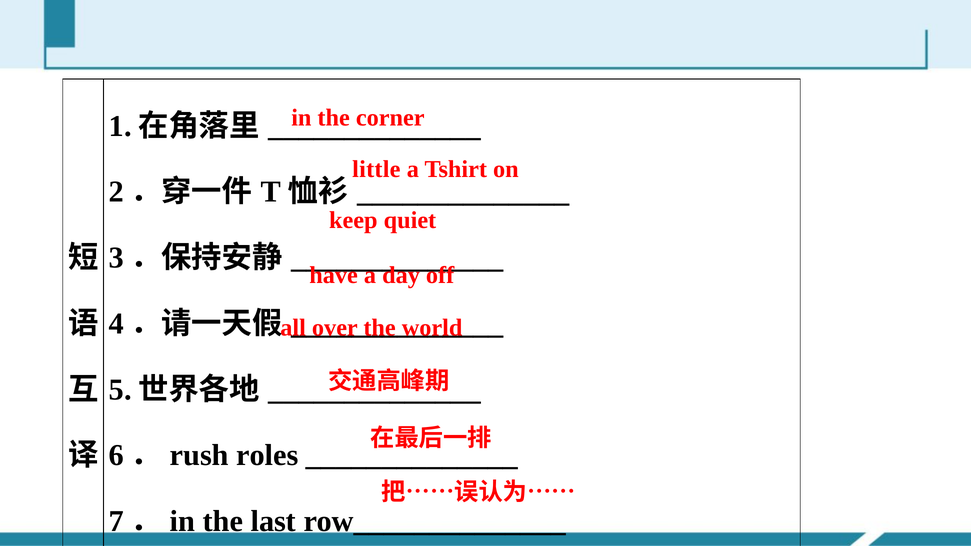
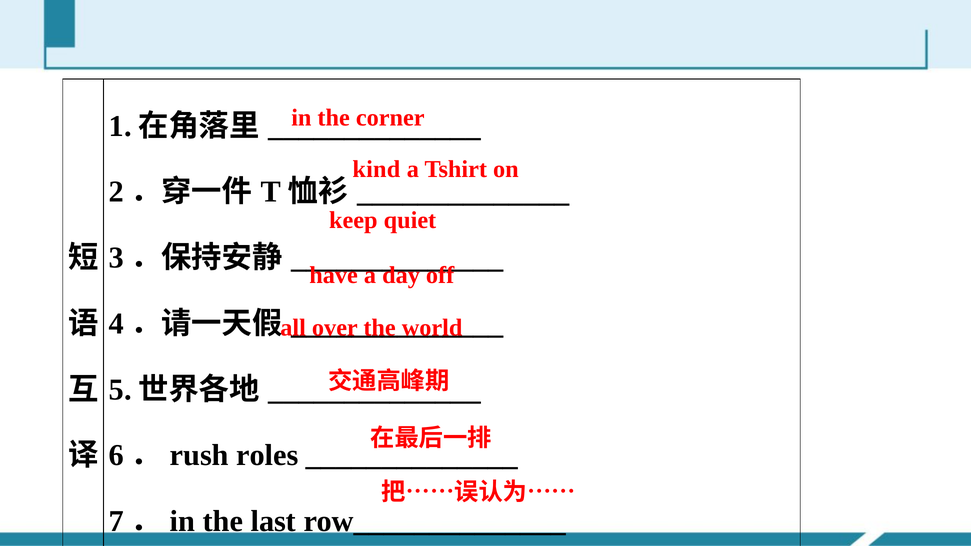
little: little -> kind (376, 169)
